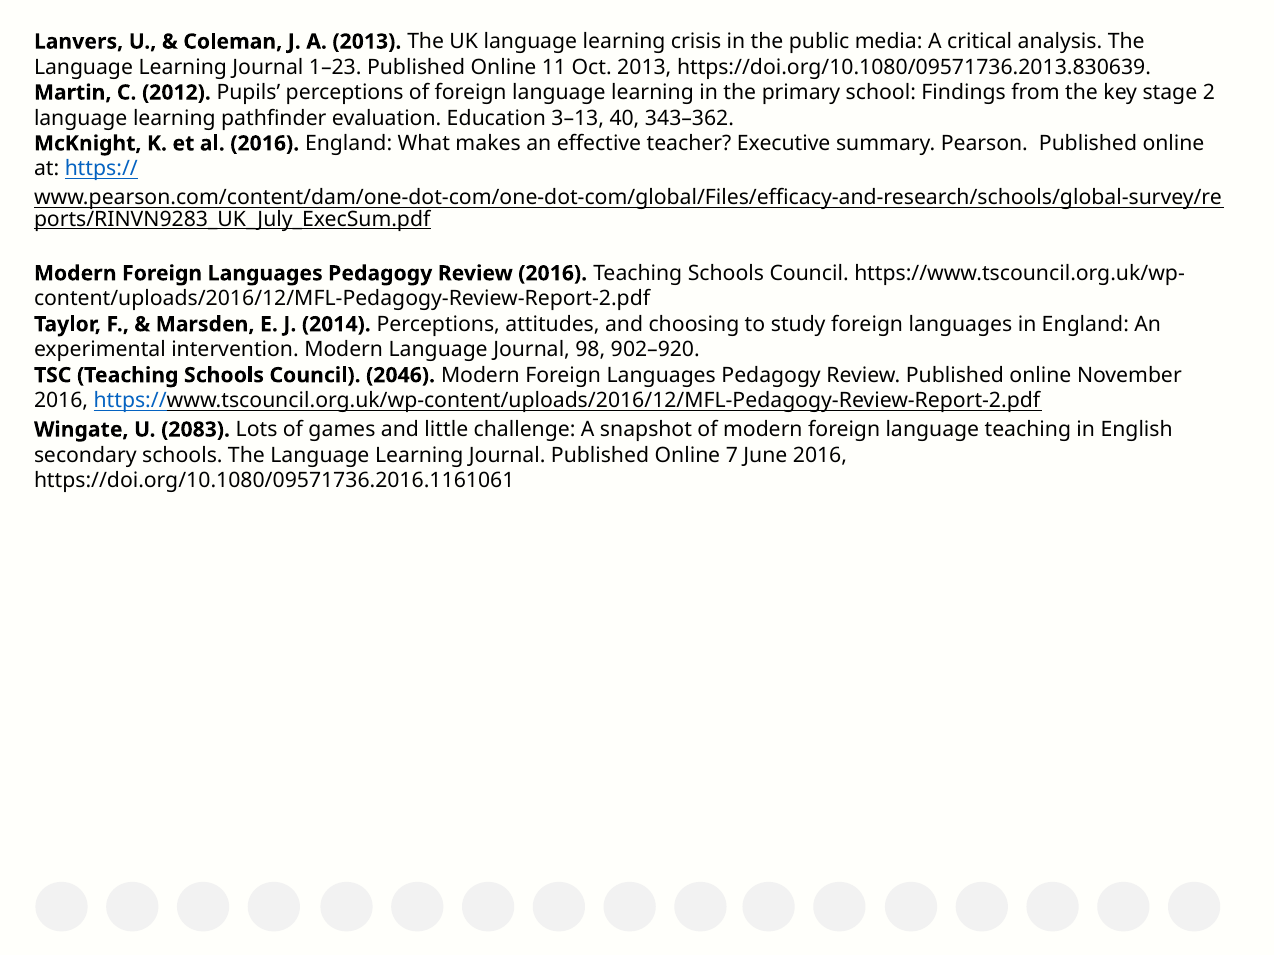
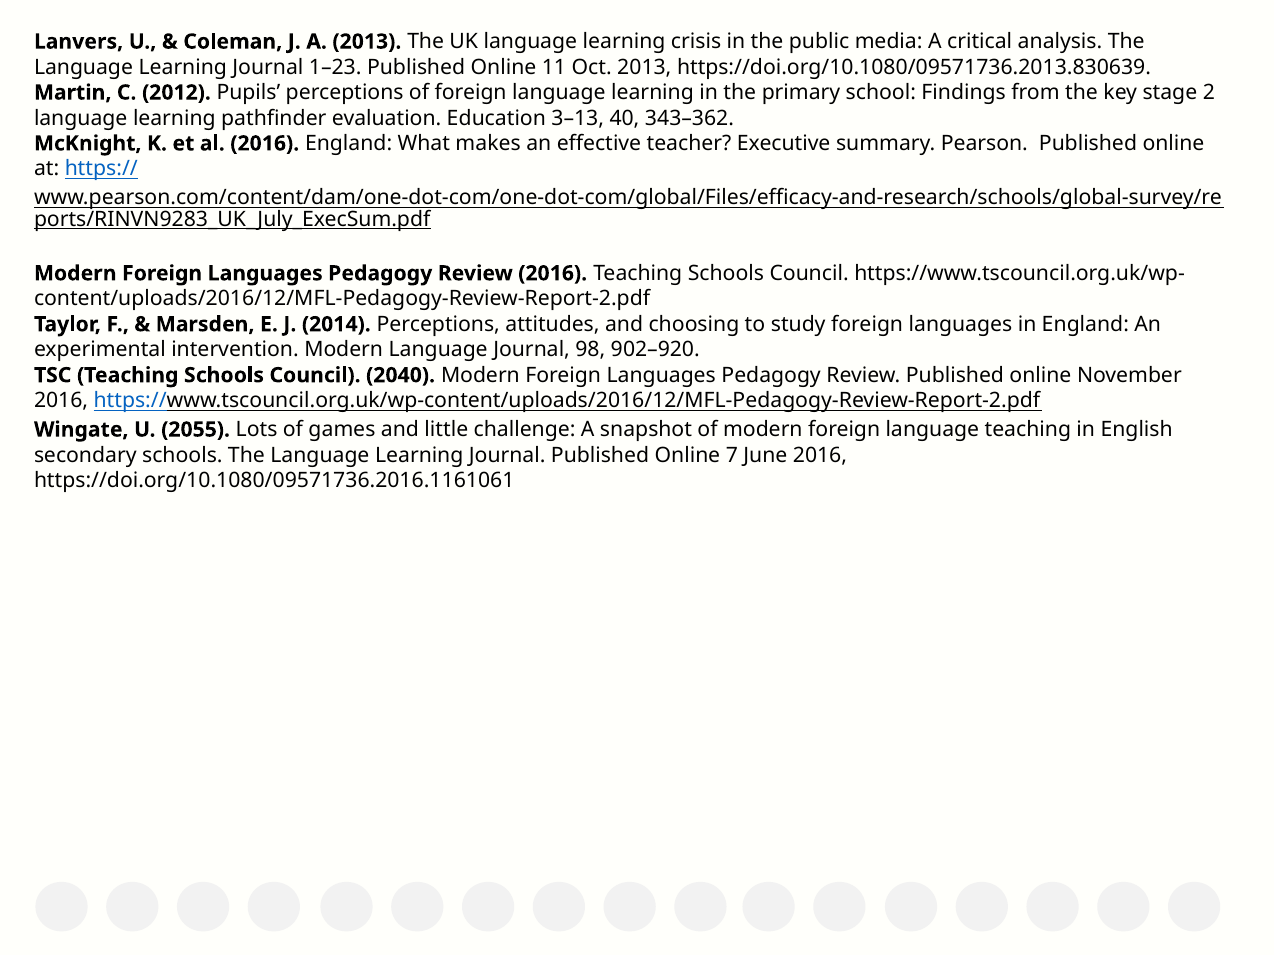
2046: 2046 -> 2040 (401, 375)
2083: 2083 -> 2055 (196, 430)
